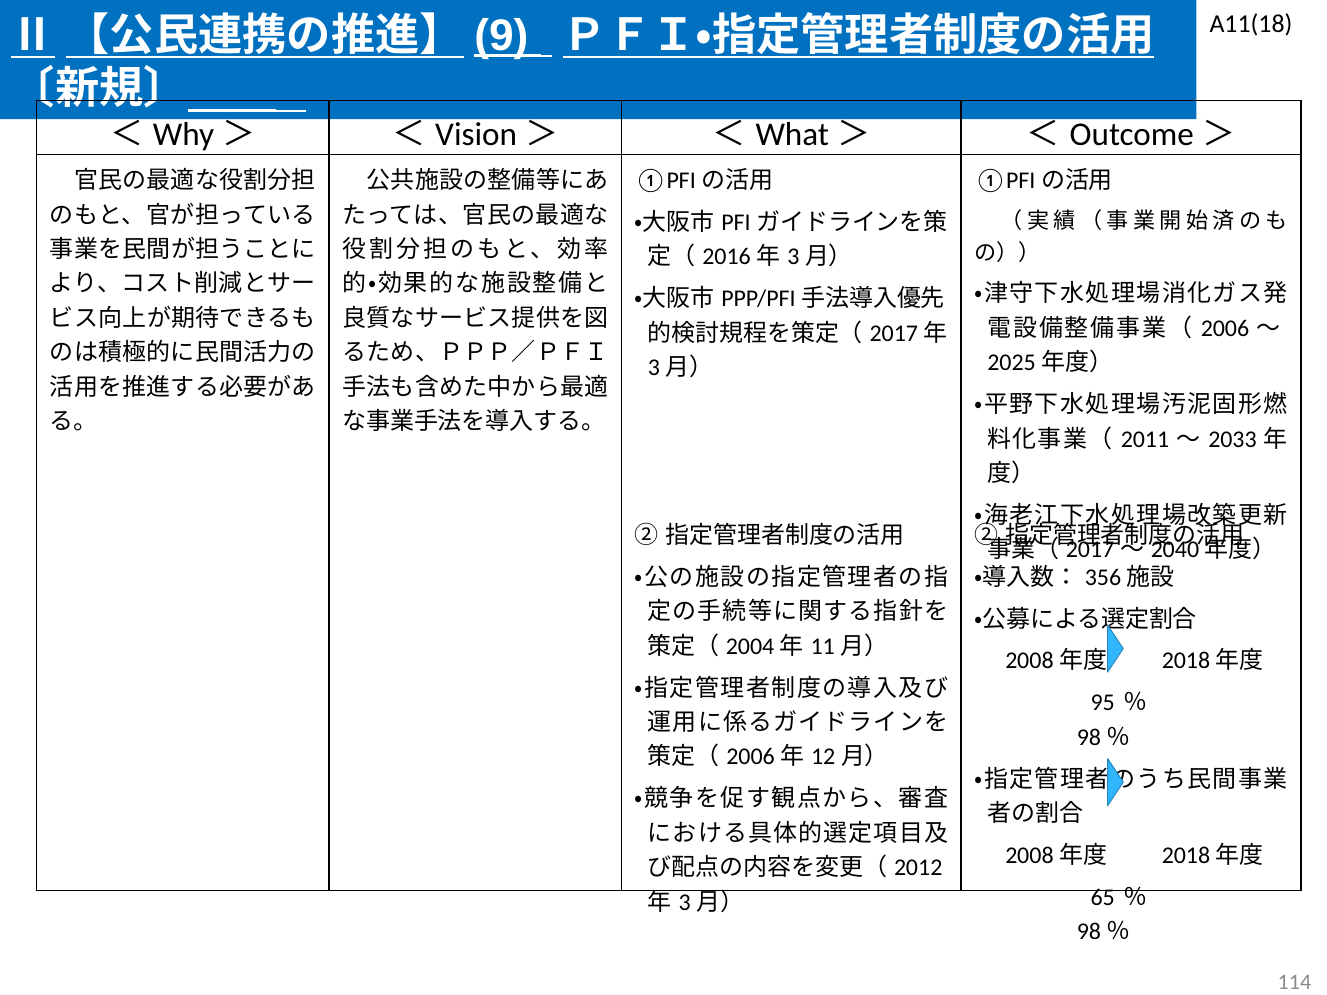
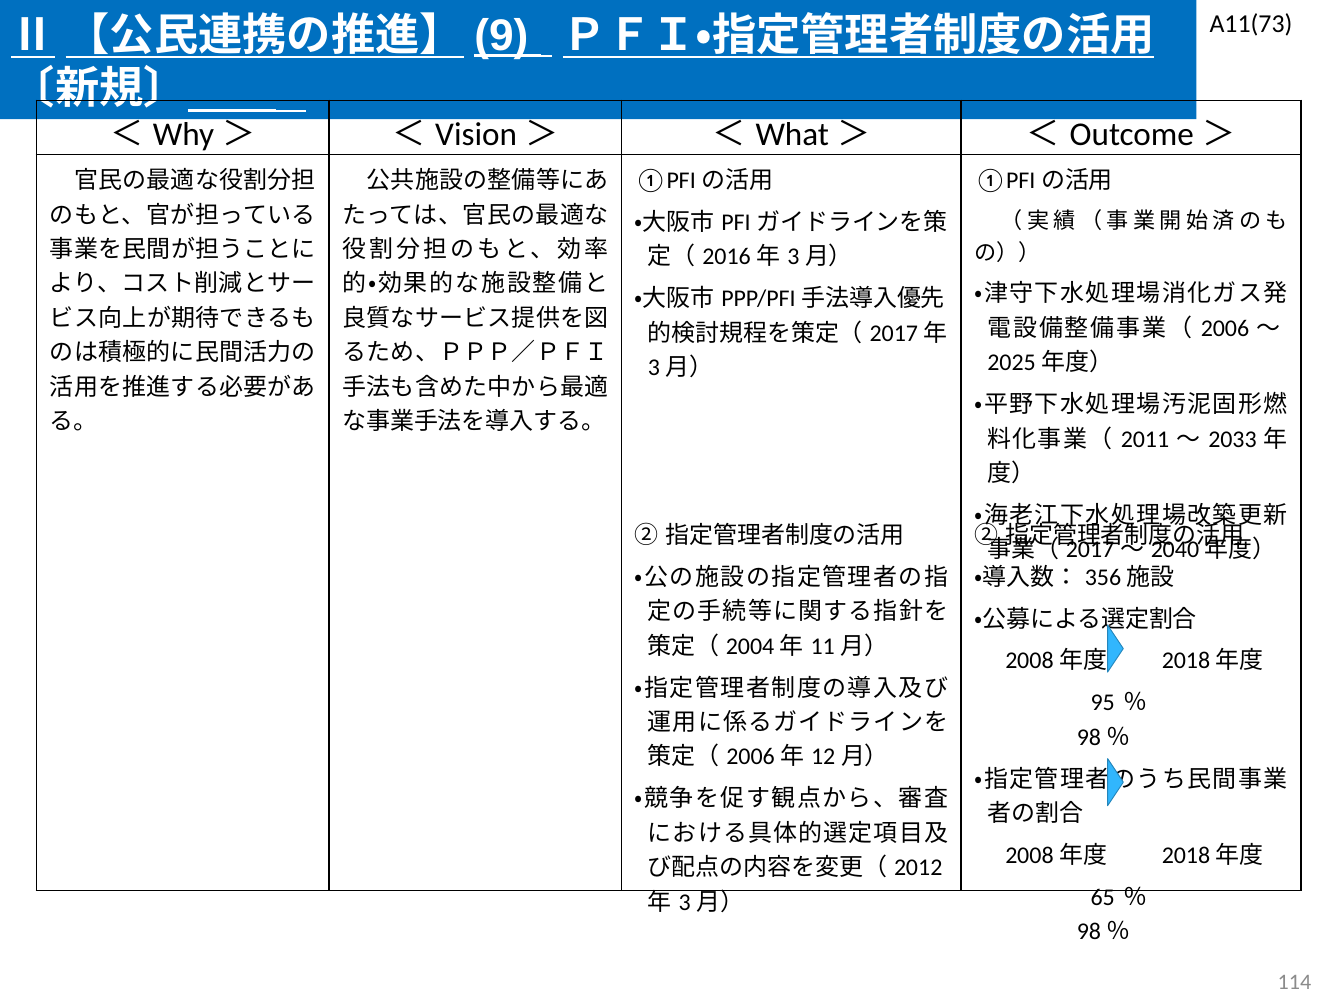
A11(18: A11(18 -> A11(73 (1251, 24)
